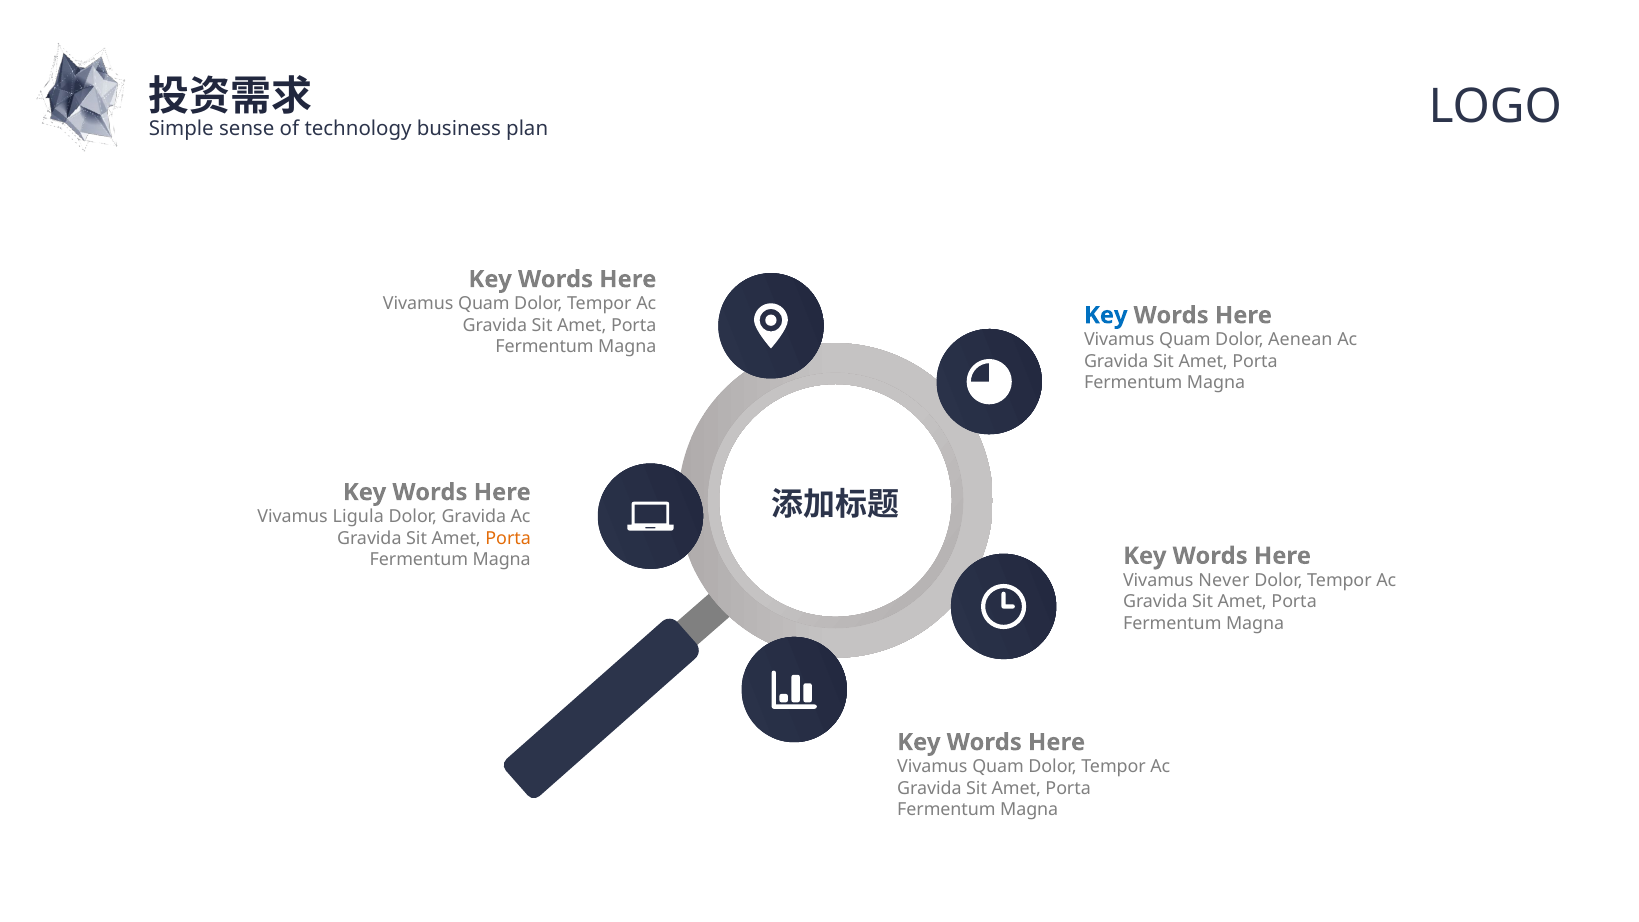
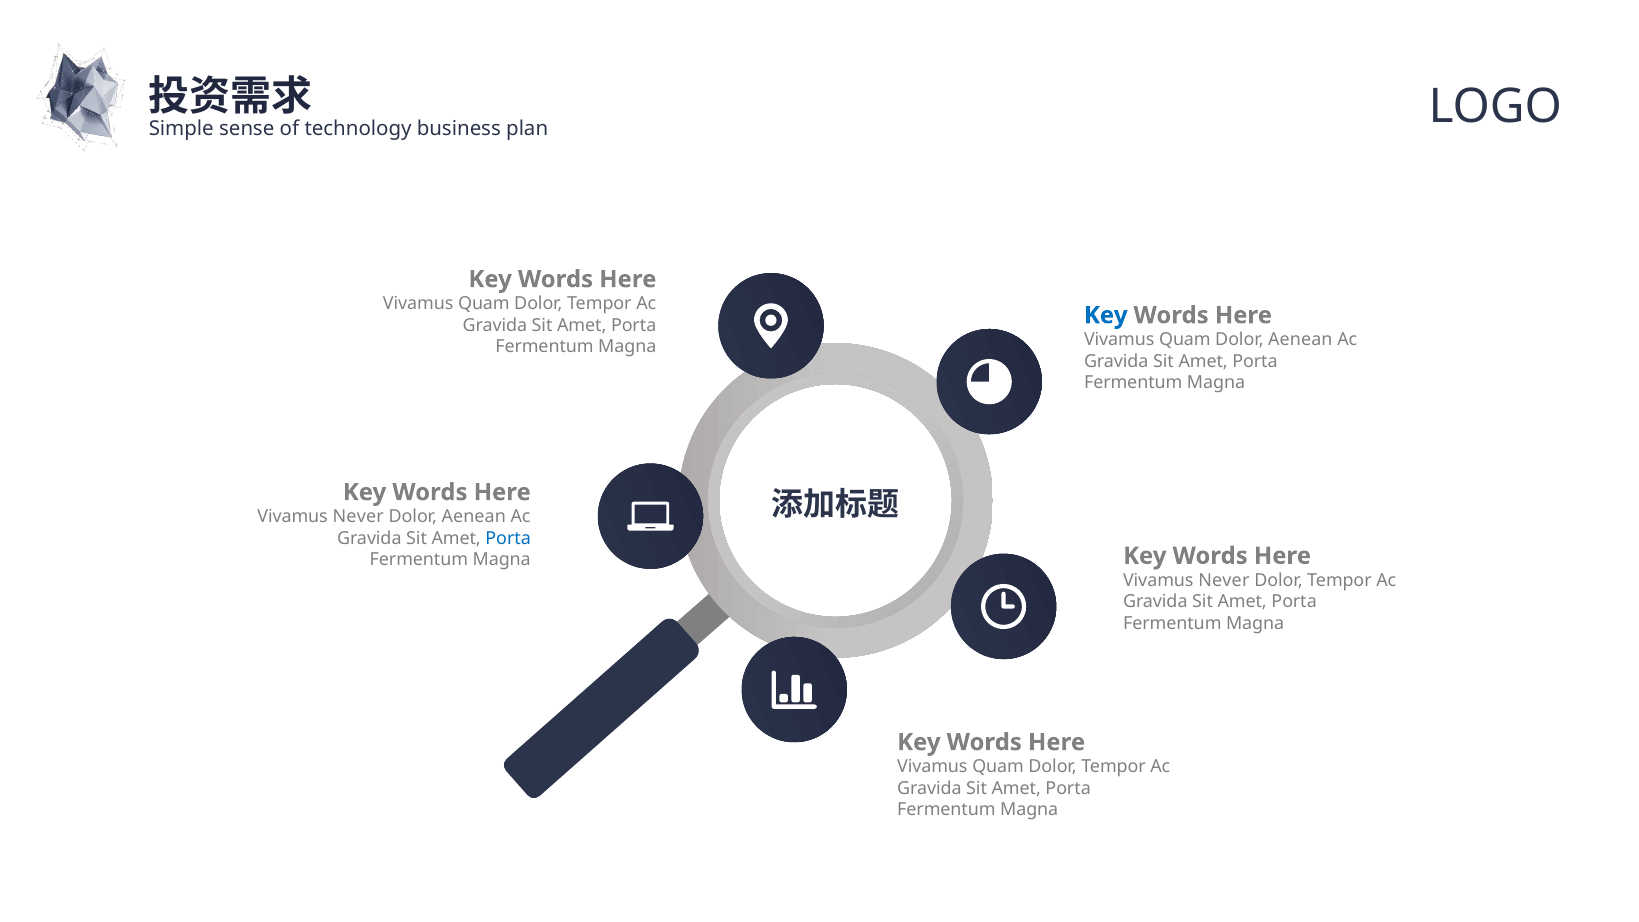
Ligula: Ligula -> Never (358, 517)
Gravida: Gravida -> Aenean (474, 517)
Porta colour: orange -> blue (508, 538)
